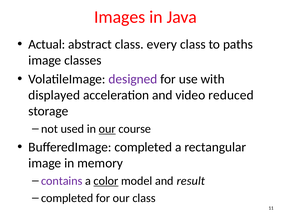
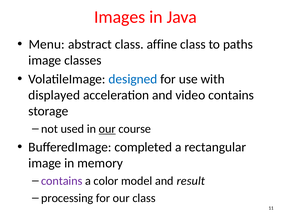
Actual: Actual -> Menu (47, 44)
every: every -> affine (162, 44)
designed colour: purple -> blue (133, 79)
video reduced: reduced -> contains (231, 95)
color underline: present -> none (106, 181)
completed: completed -> processing (67, 198)
